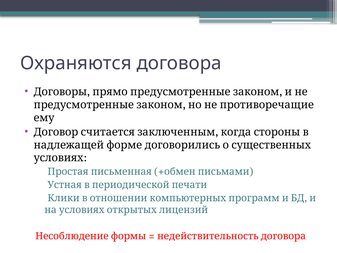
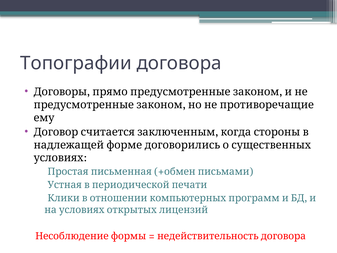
Охраняются: Охраняются -> Топографии (76, 63)
